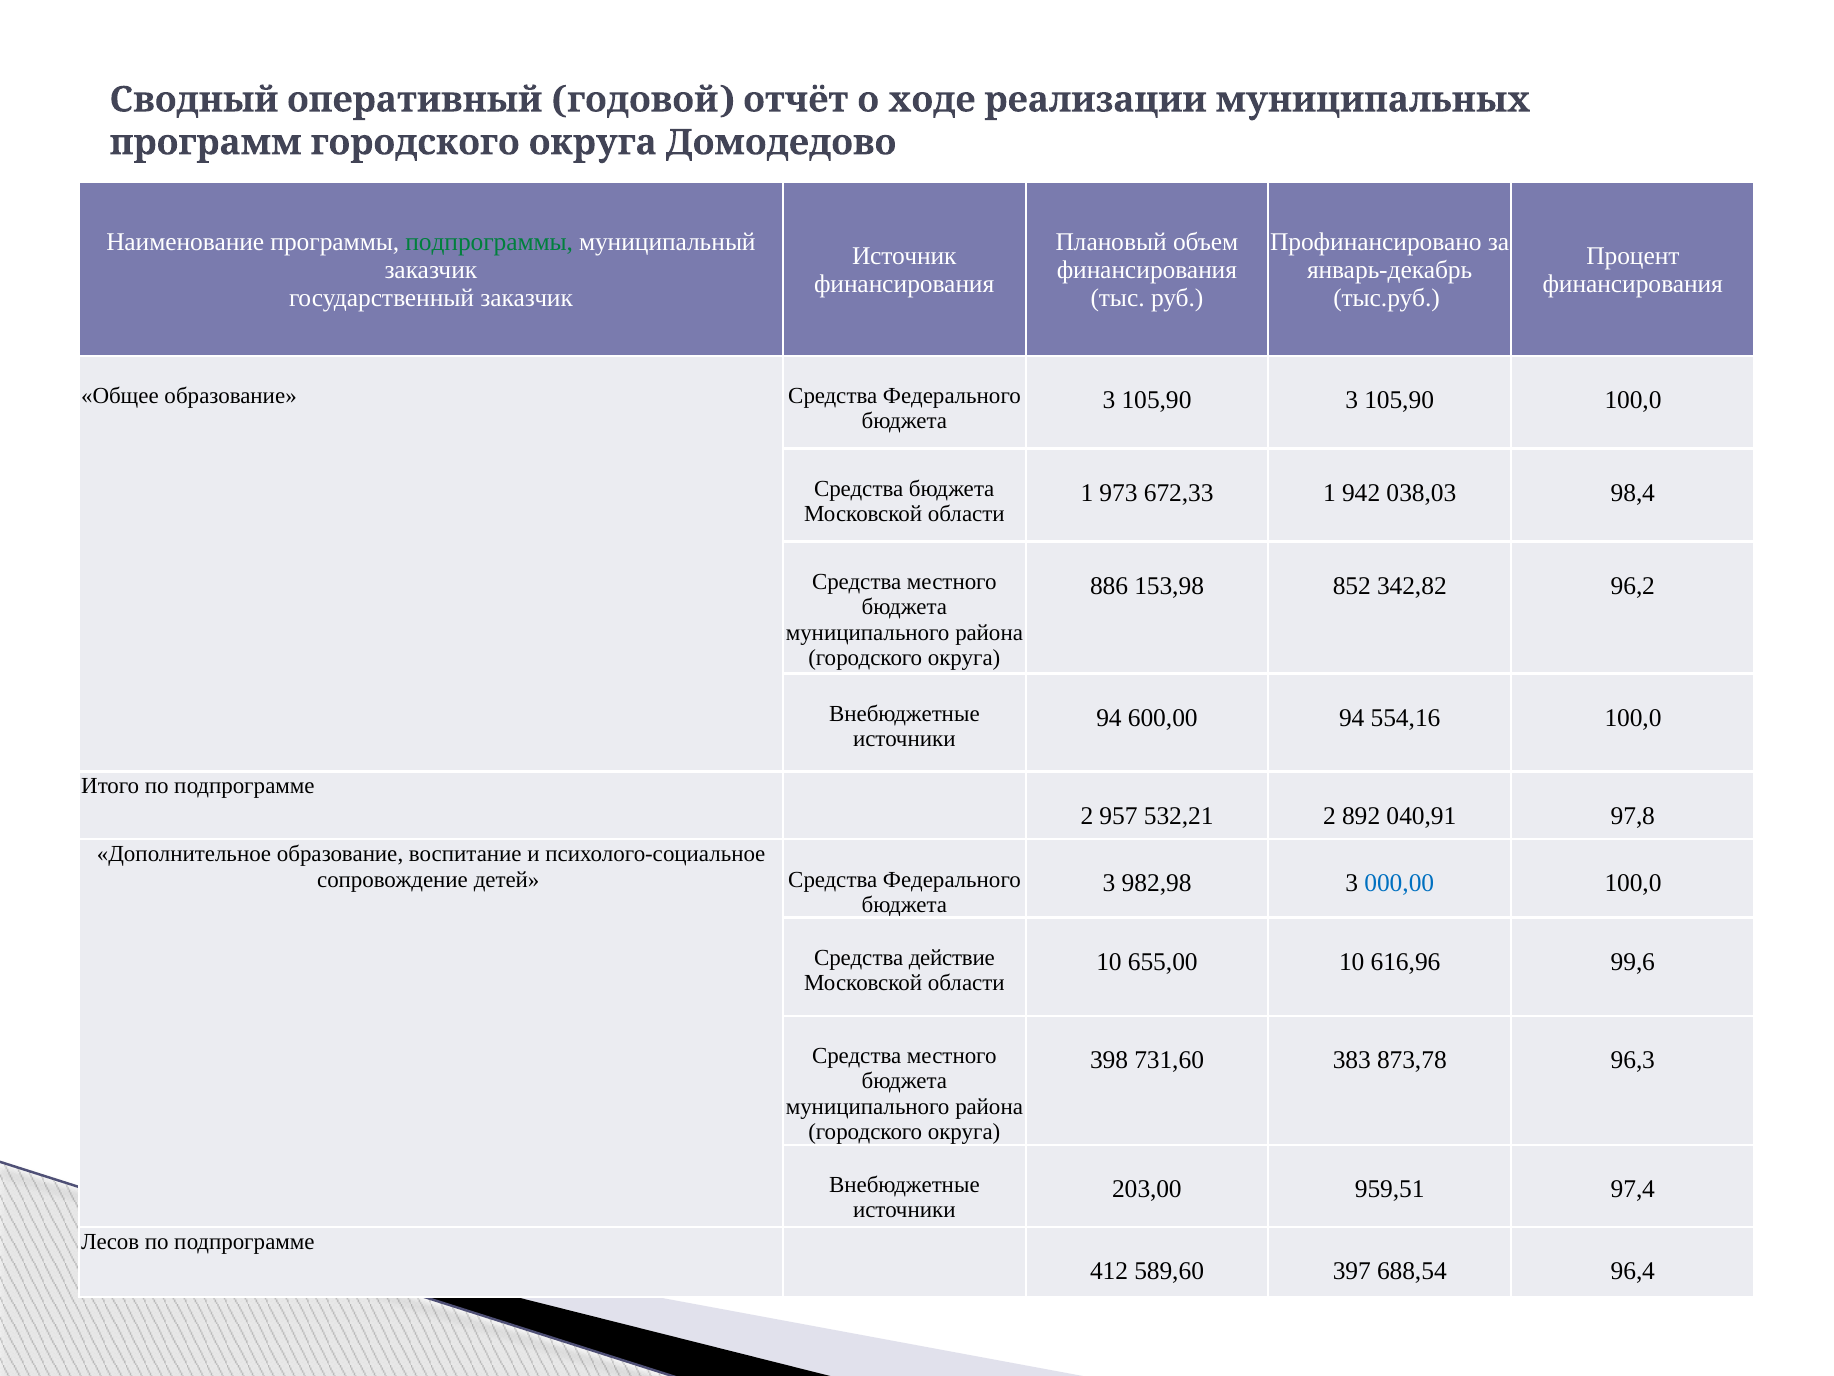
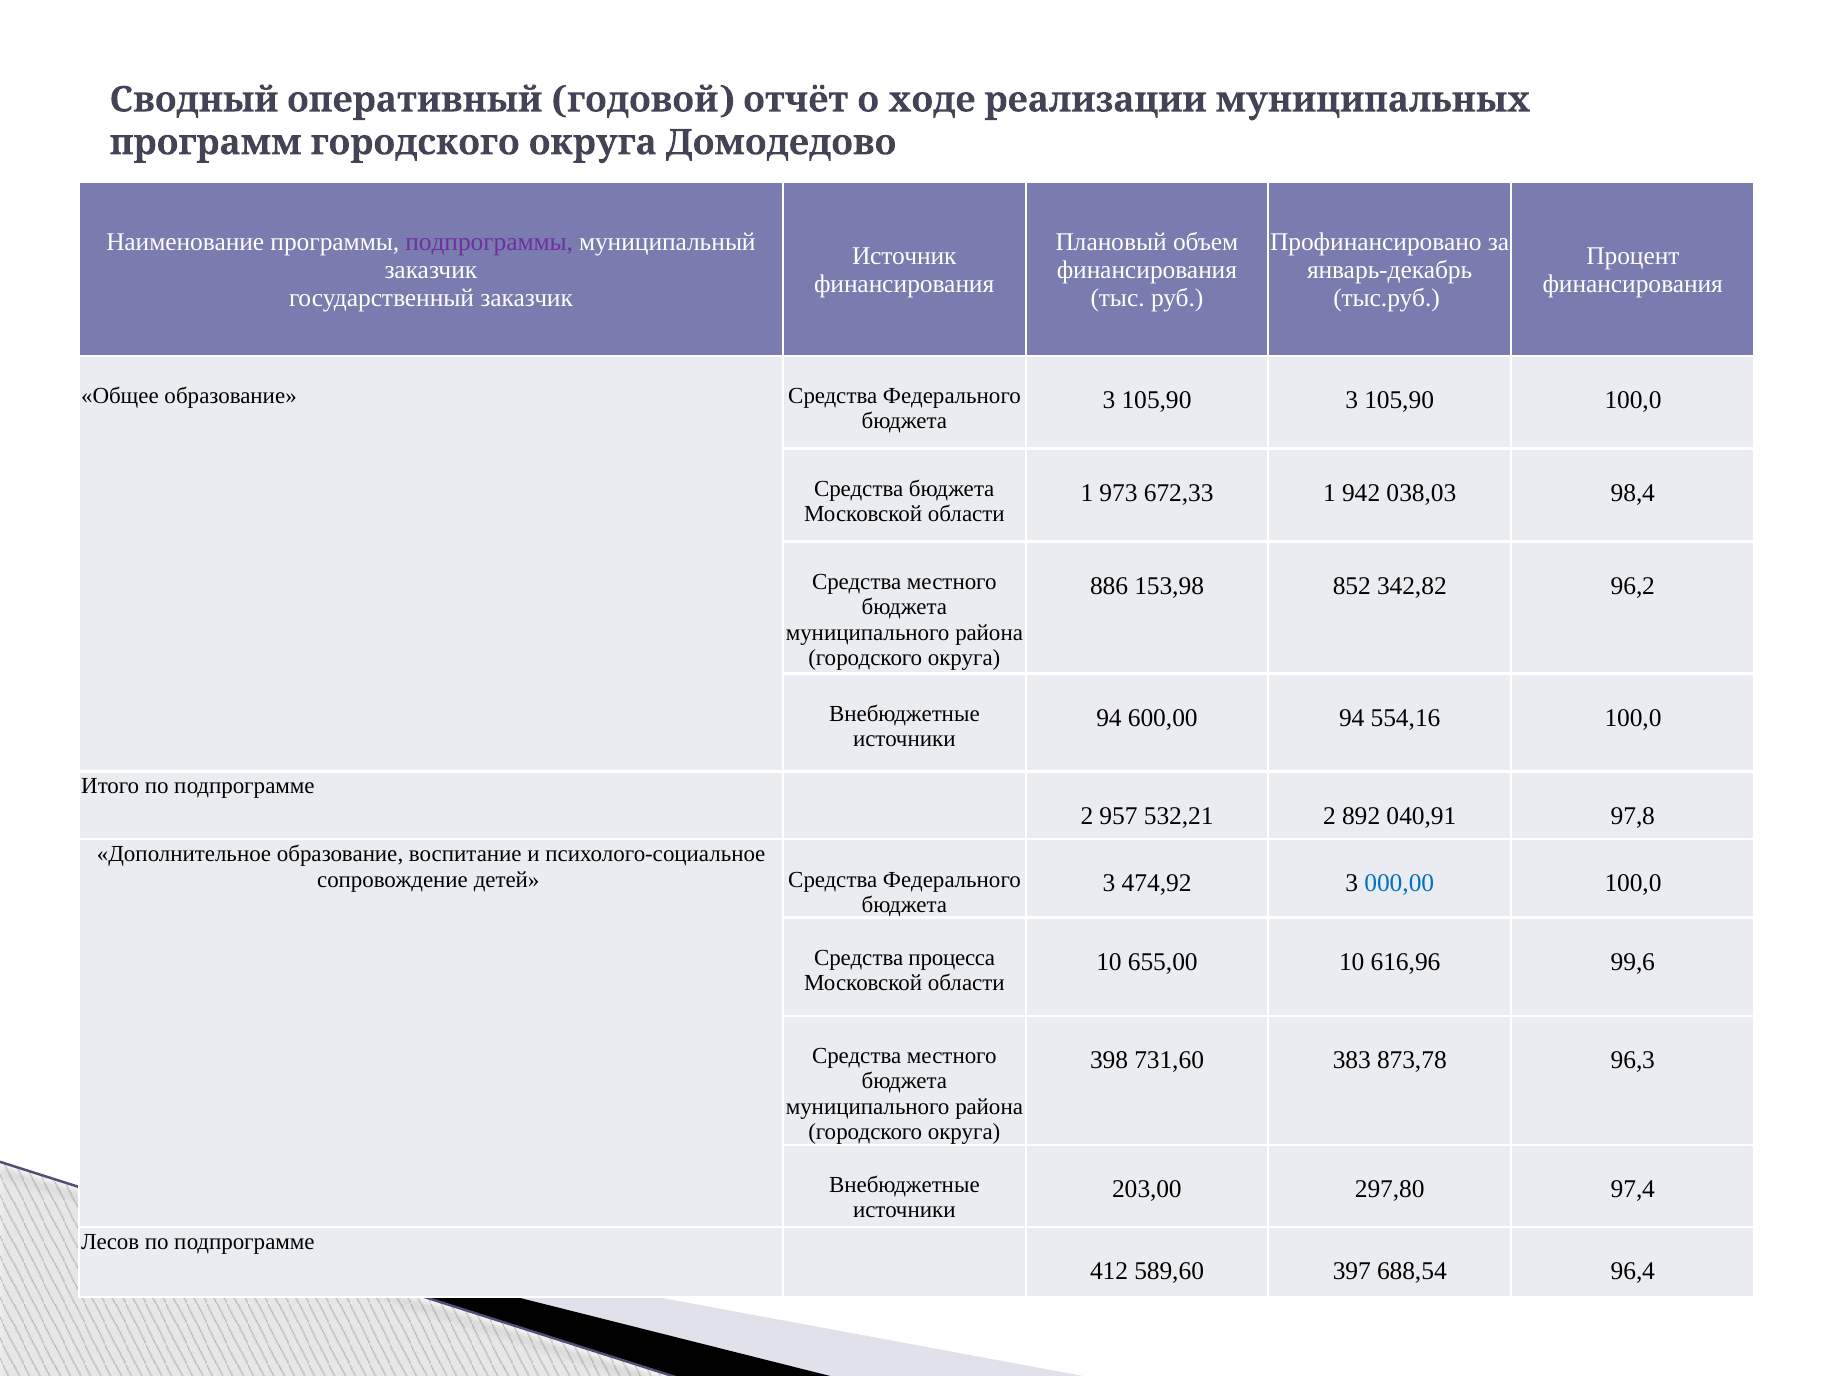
подпрограммы colour: green -> purple (489, 242)
982,98: 982,98 -> 474,92 (1157, 883)
действие: действие -> процесса (952, 957)
959,51: 959,51 -> 297,80 (1390, 1188)
